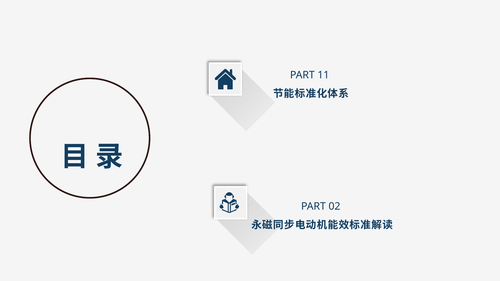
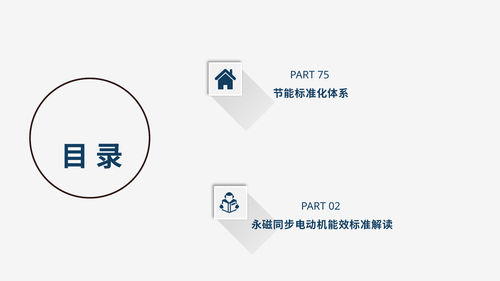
11: 11 -> 75 (323, 75)
